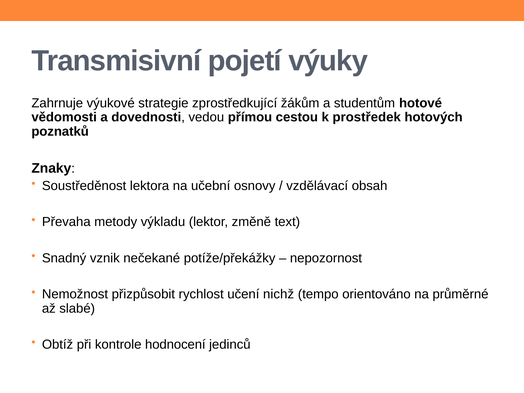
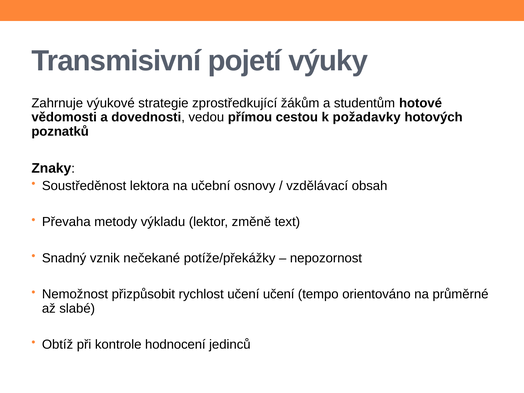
prostředek: prostředek -> požadavky (367, 117)
učení nichž: nichž -> učení (279, 294)
